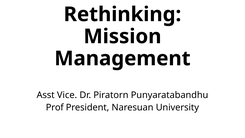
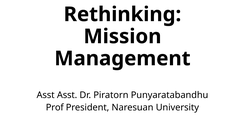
Asst Vice: Vice -> Asst (67, 95)
